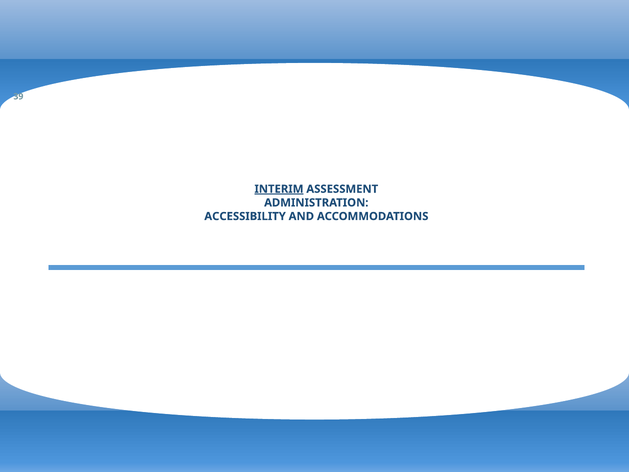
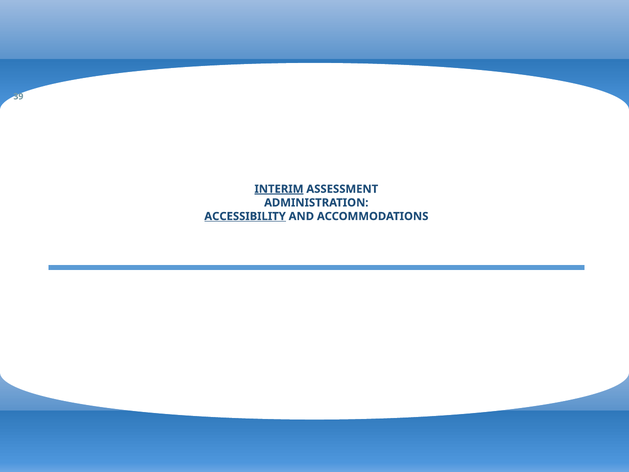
ACCESSIBILITY underline: none -> present (245, 216)
